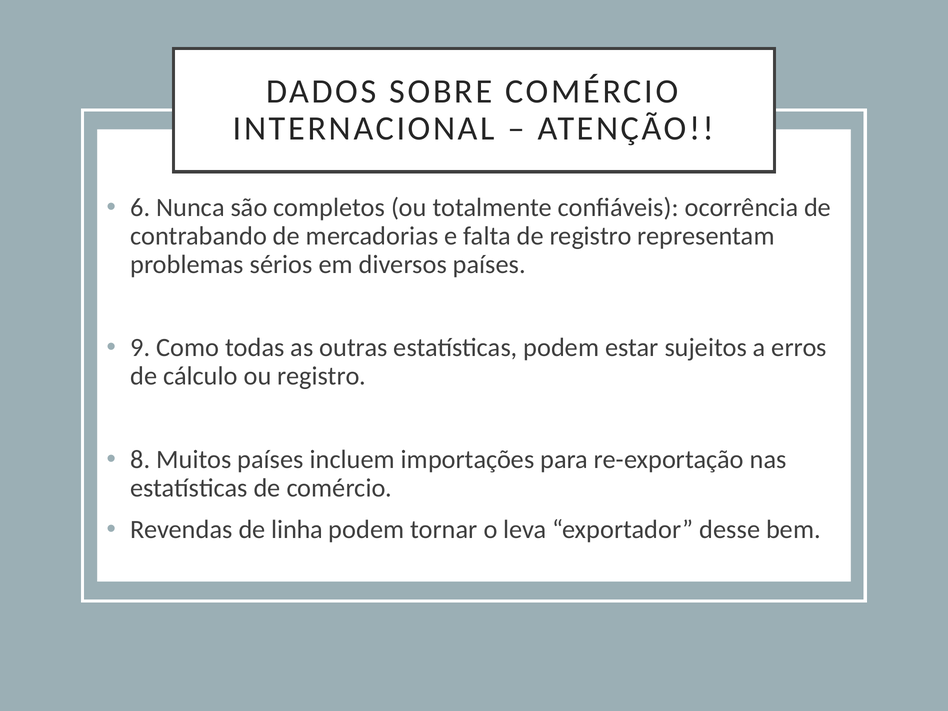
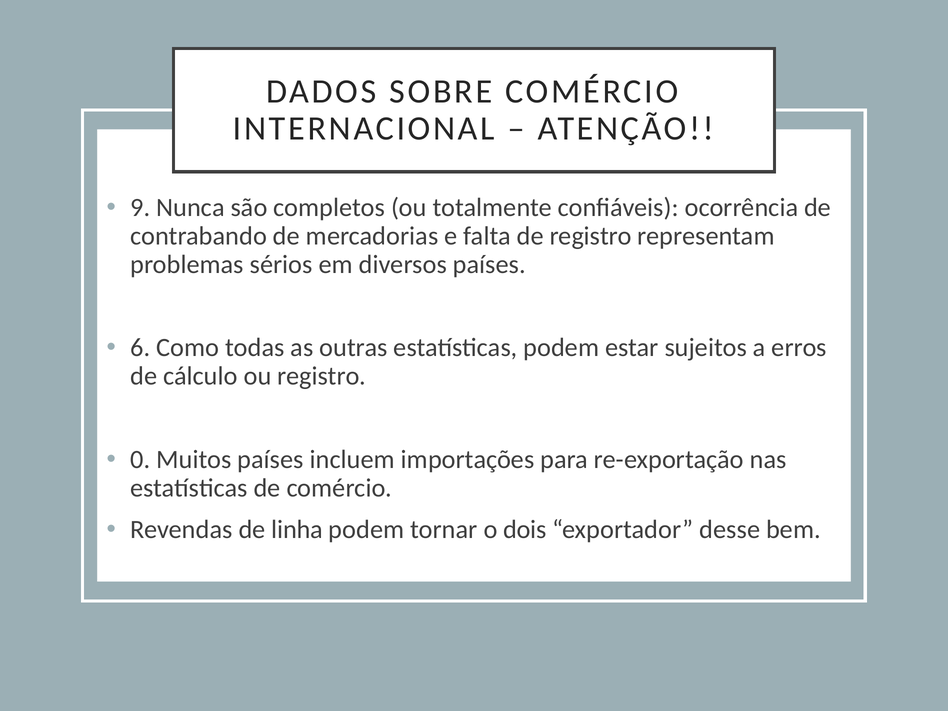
6: 6 -> 9 (140, 208)
9: 9 -> 6 (140, 348)
8: 8 -> 0 (140, 459)
leva: leva -> dois (525, 529)
